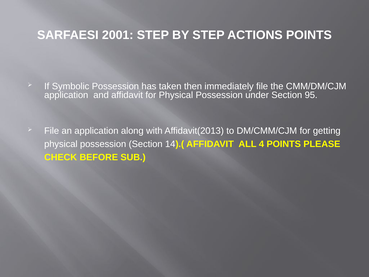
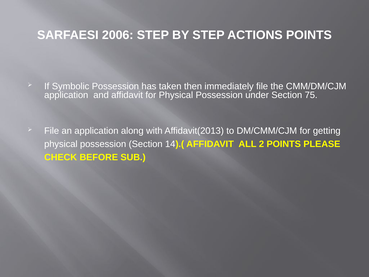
2001: 2001 -> 2006 (118, 35)
95: 95 -> 75 (311, 95)
4: 4 -> 2 (261, 144)
